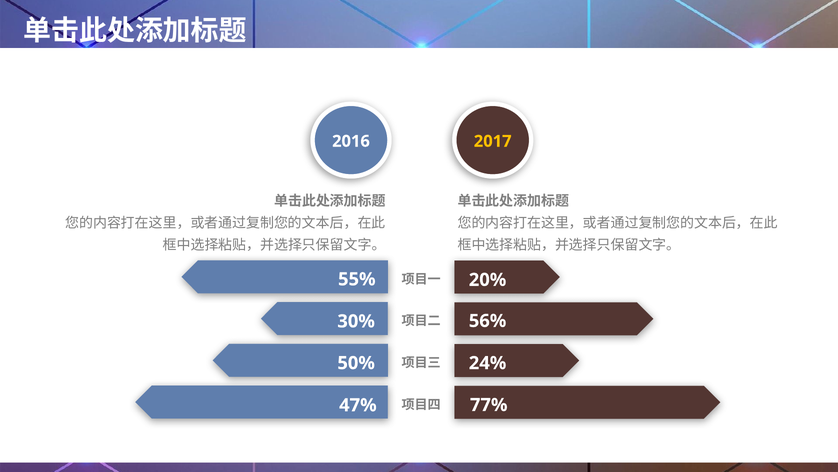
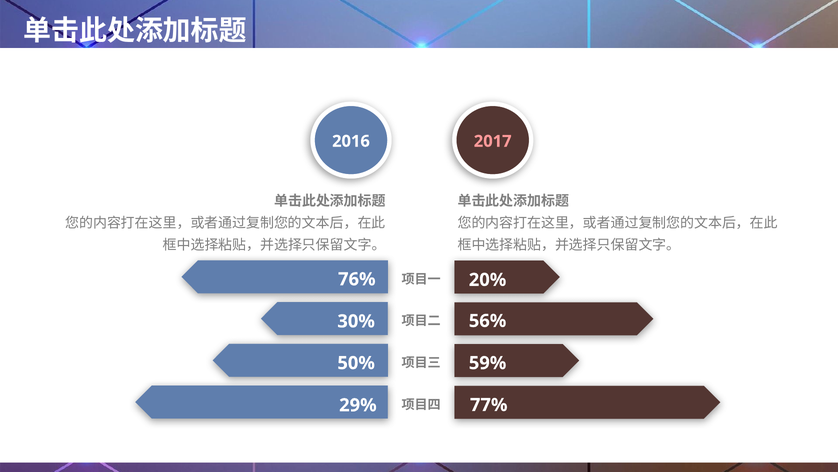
2017 colour: yellow -> pink (493, 141)
55%: 55% -> 76% (357, 279)
24%: 24% -> 59% (488, 363)
47%: 47% -> 29% (358, 405)
